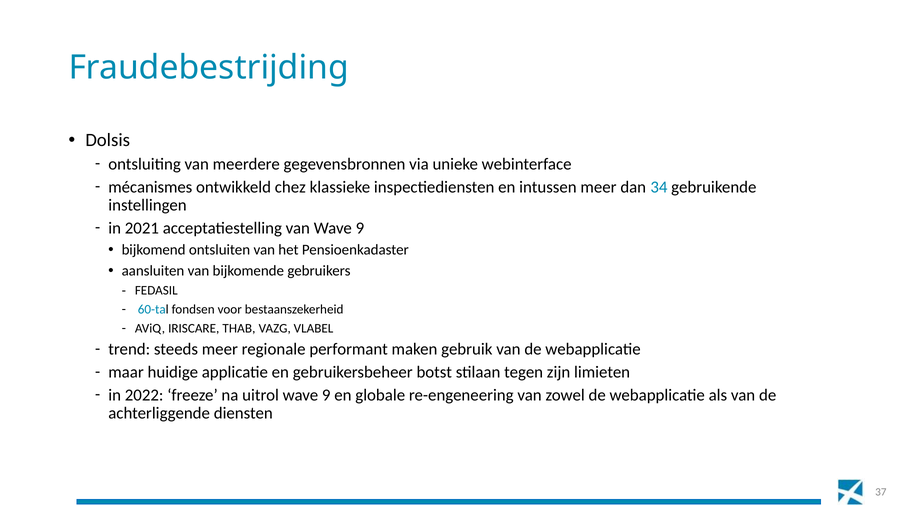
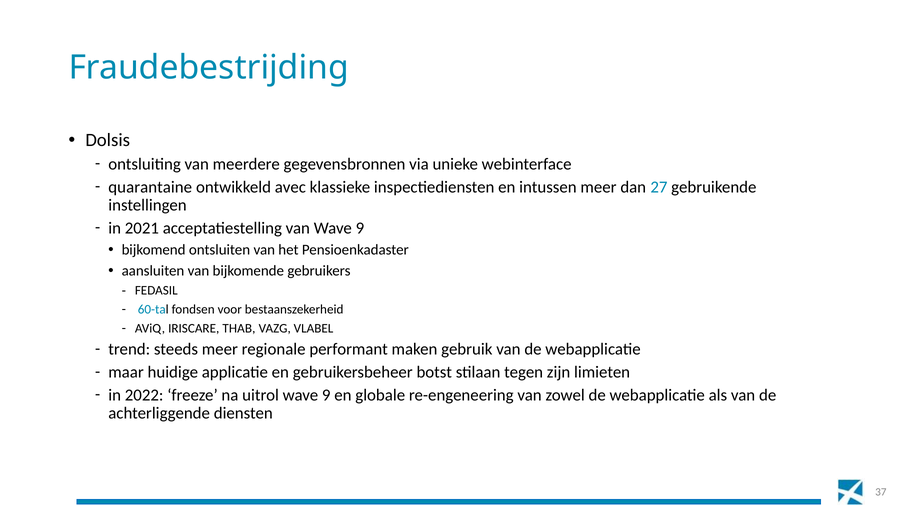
mécanismes: mécanismes -> quarantaine (150, 187)
chez: chez -> avec (290, 187)
34: 34 -> 27 (659, 187)
